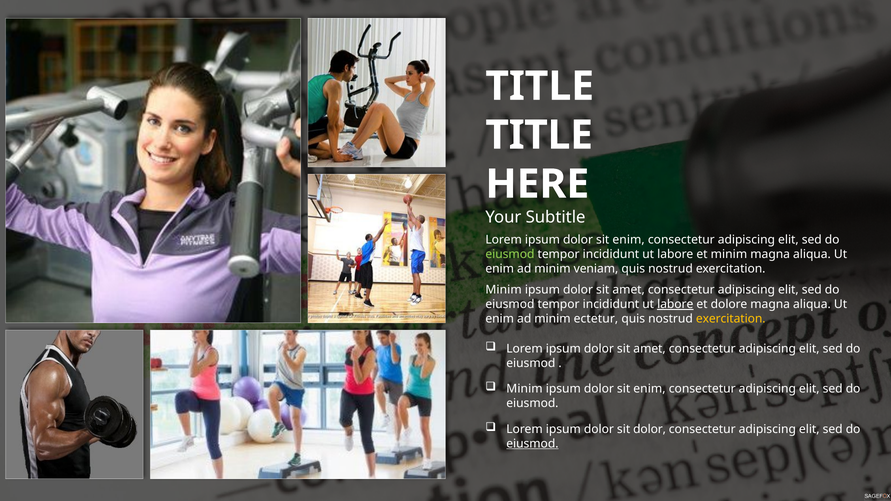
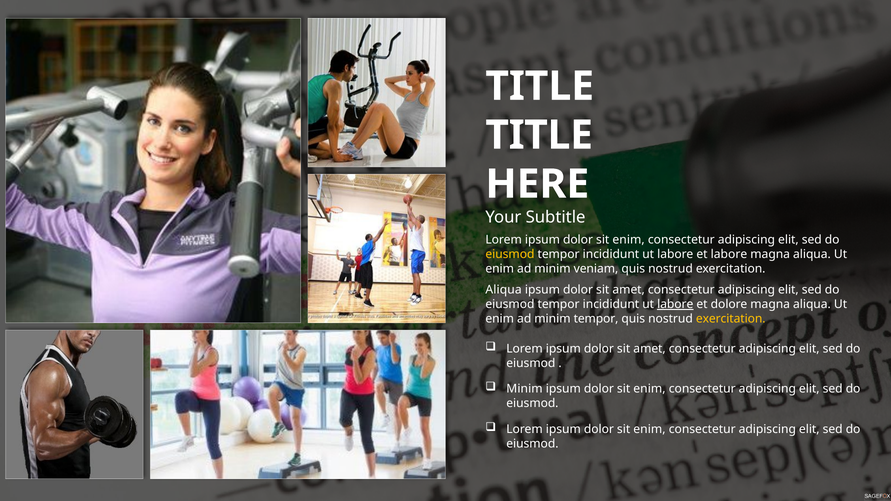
eiusmod colour: light green -> yellow (510, 254)
et minim: minim -> labore (729, 254)
Minim: Minim -> Aliqua (504, 290)
minim ectetur: ectetur -> tempor (596, 319)
dolor: dolor -> enim (649, 429)
eiusmod underline: present -> none (532, 444)
